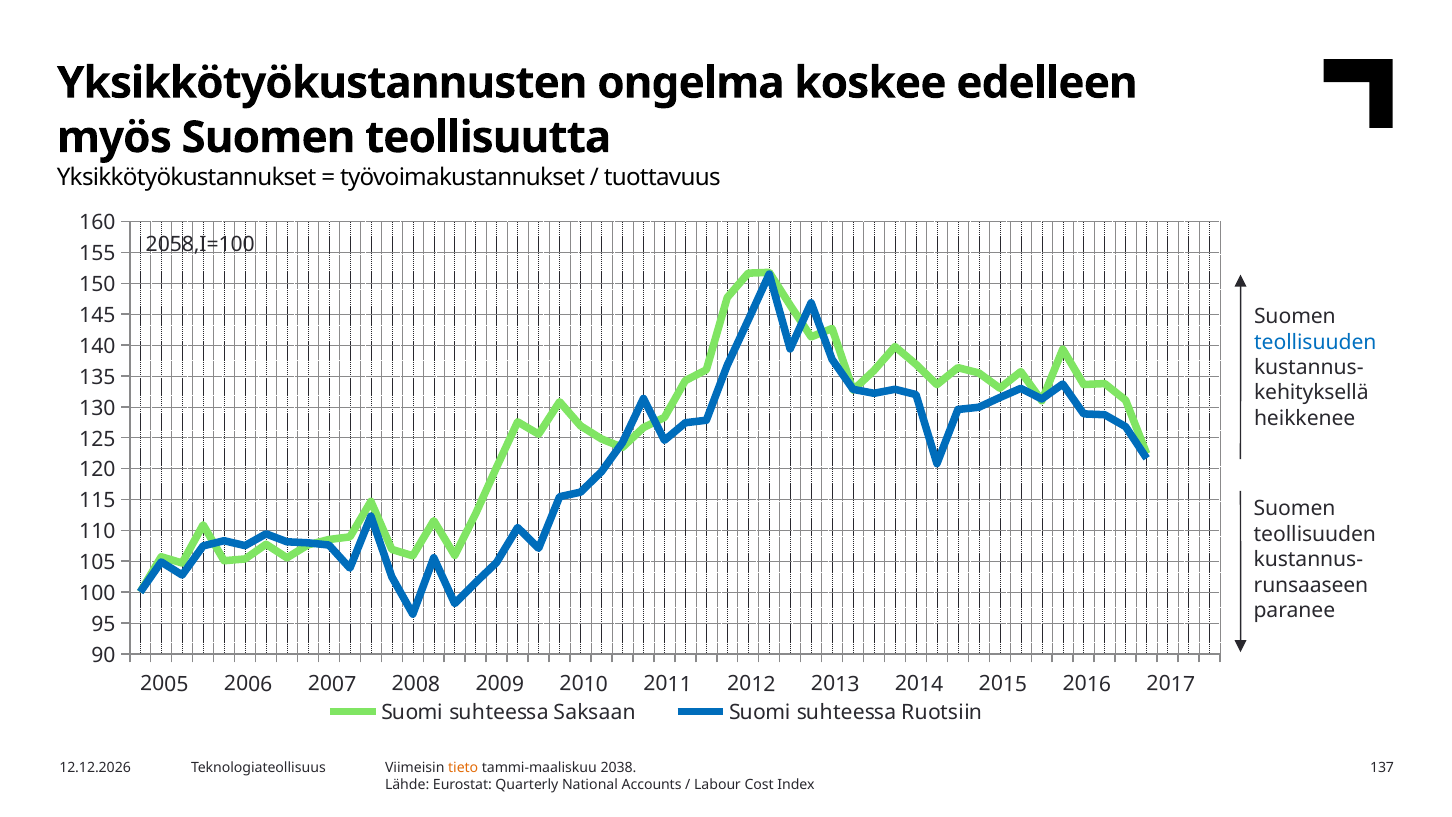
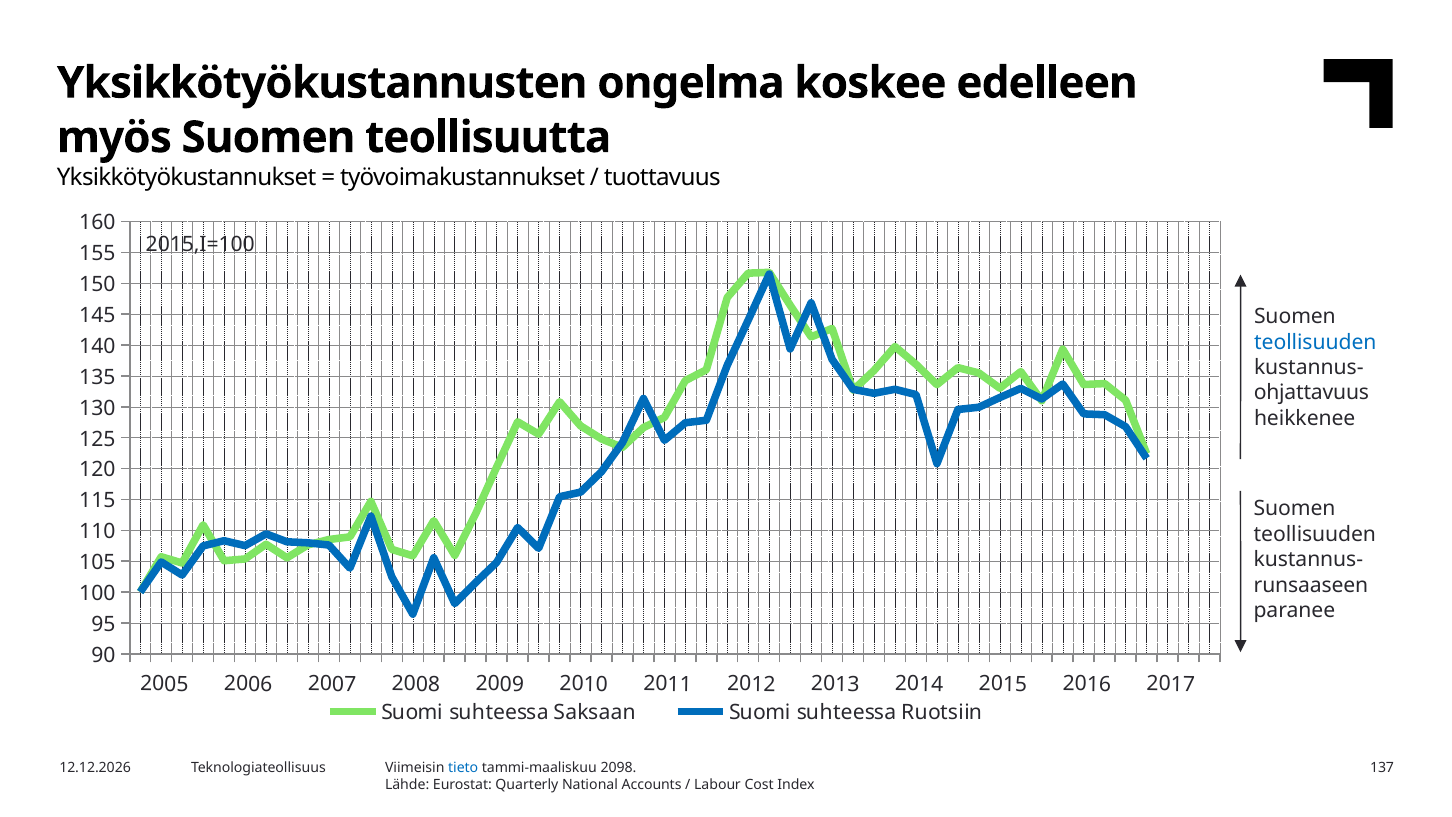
2058,I=100: 2058,I=100 -> 2015,I=100 (200, 244)
kehityksellä: kehityksellä -> ohjattavuus (1311, 393)
tieto colour: orange -> blue (463, 767)
2038: 2038 -> 2098 (619, 767)
